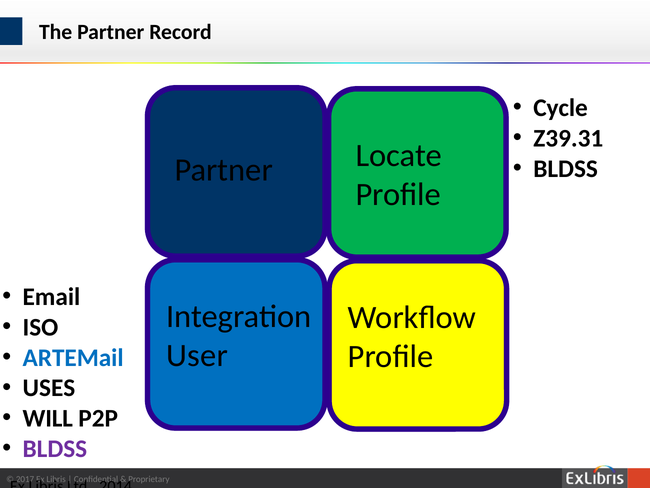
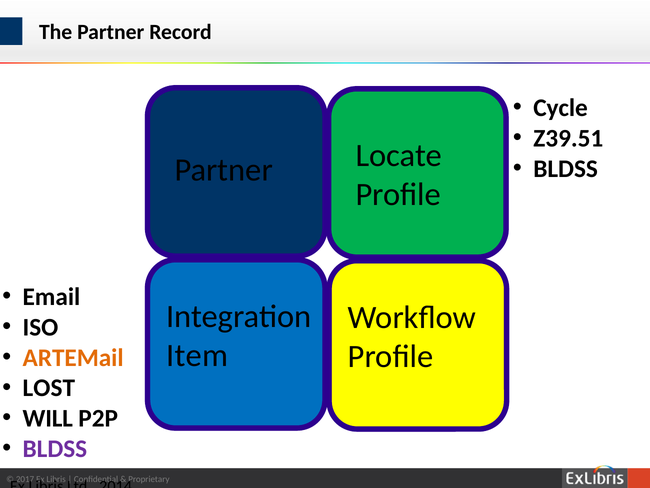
Z39.31: Z39.31 -> Z39.51 (568, 138)
User: User -> Item (197, 355)
ARTEMail colour: blue -> orange (73, 357)
USES: USES -> LOST (49, 388)
